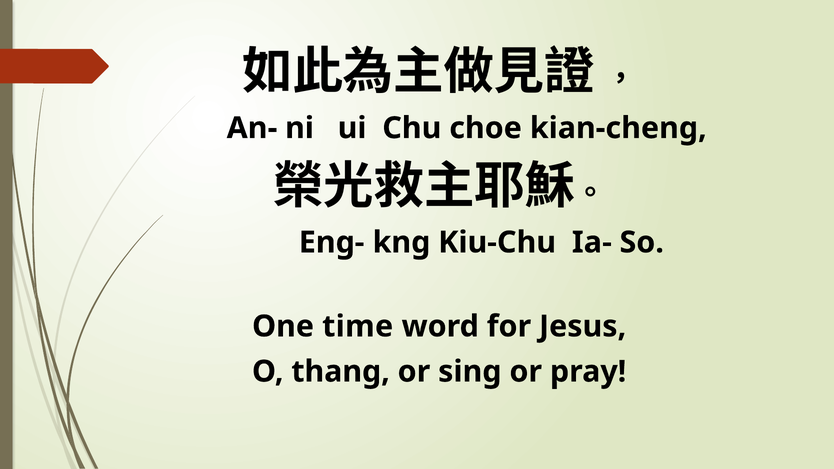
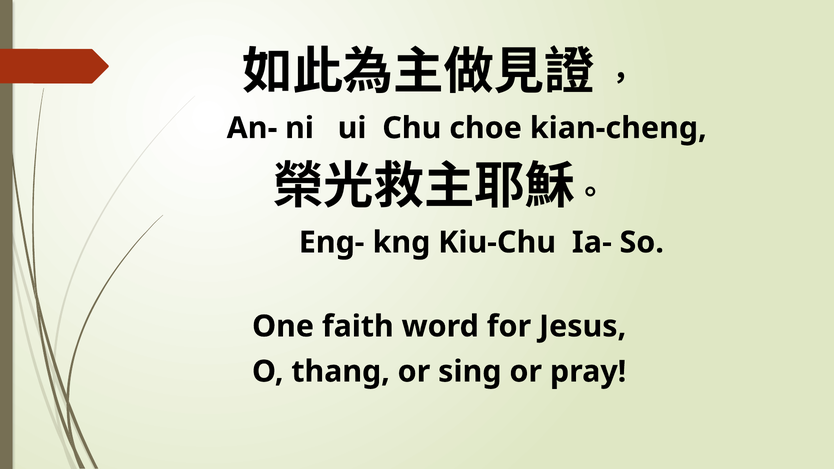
time: time -> faith (358, 326)
